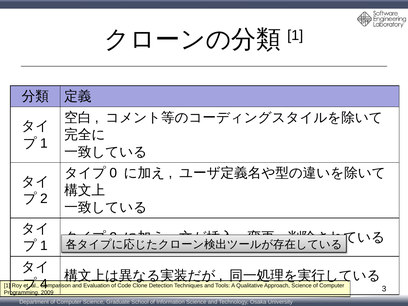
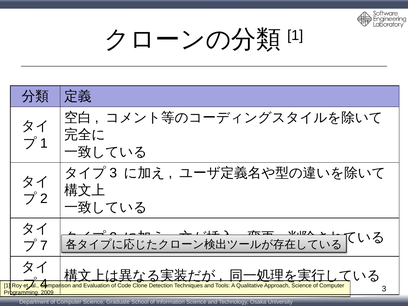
0: 0 -> 3 (113, 173)
1: 1 -> 7 (44, 246)
